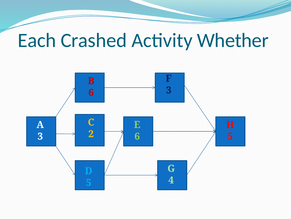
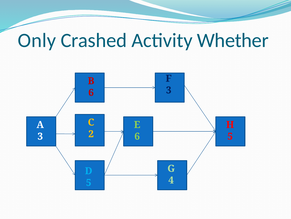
Each: Each -> Only (37, 40)
